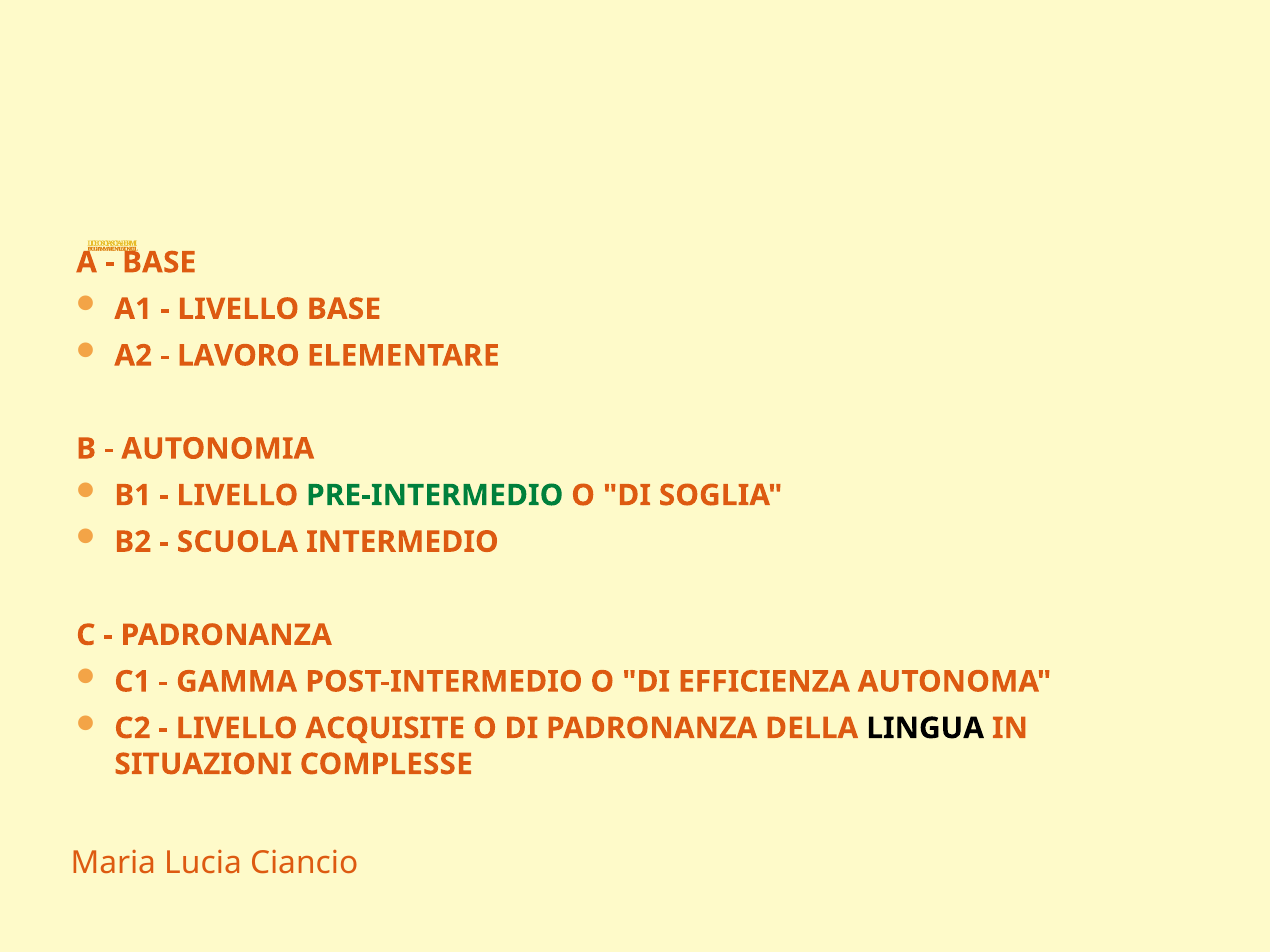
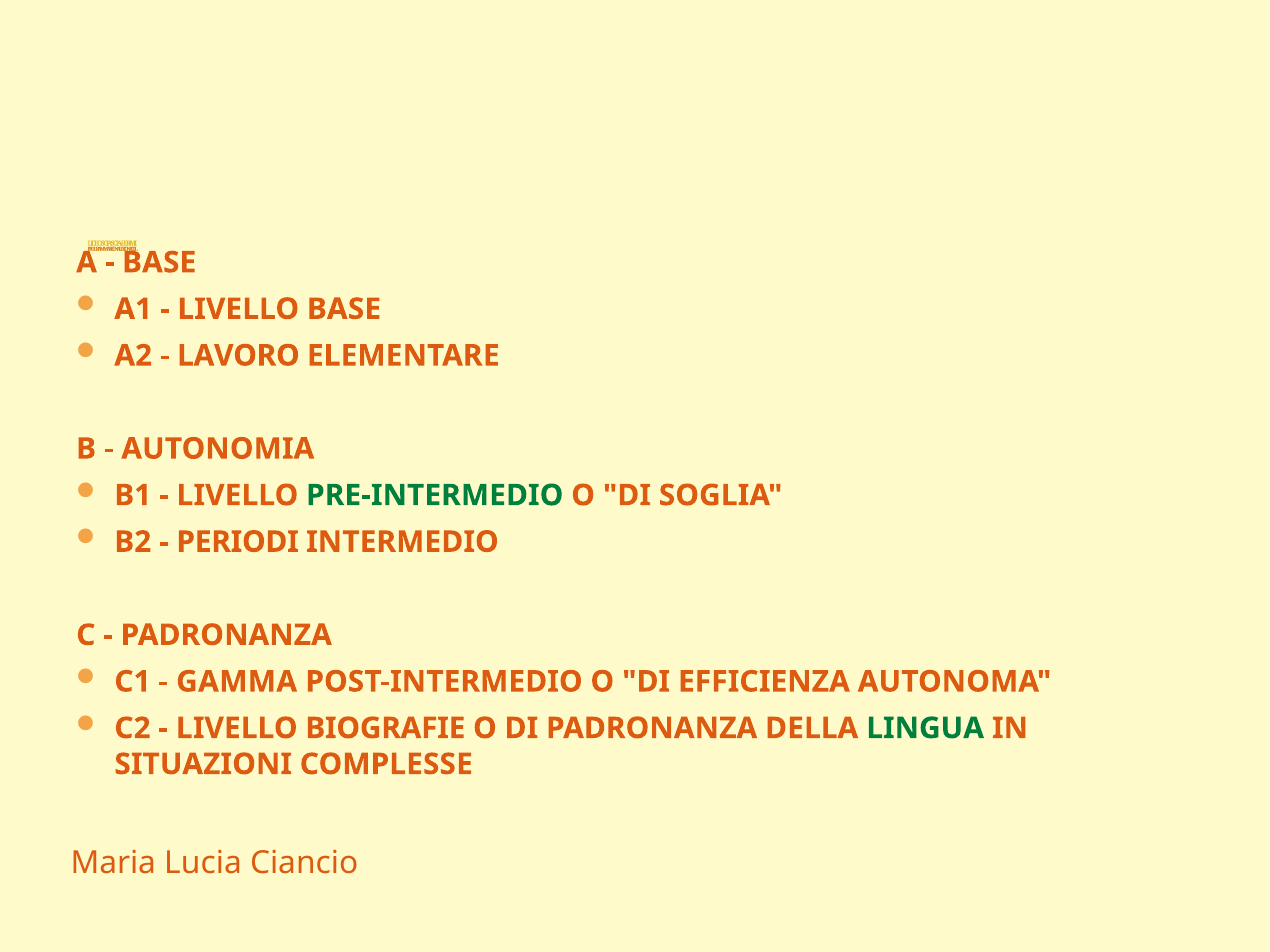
SCUOLA: SCUOLA -> PERIODI (238, 542)
ACQUISITE: ACQUISITE -> BIOGRAFIE (385, 729)
LINGUA colour: black -> green (925, 729)
